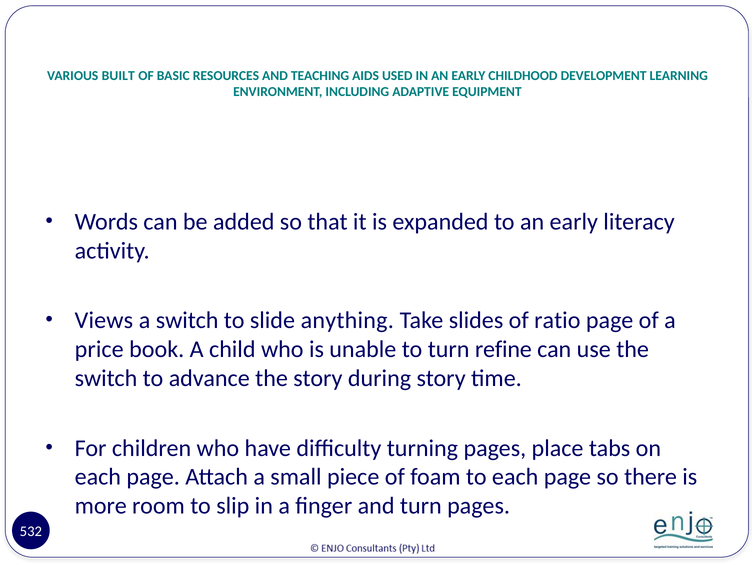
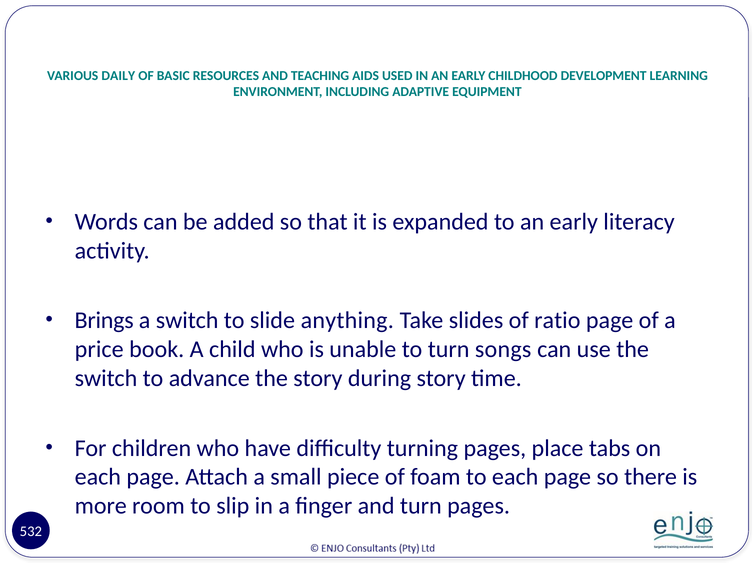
BUILT: BUILT -> DAILY (118, 76)
Views: Views -> Brings (104, 321)
refine: refine -> songs (503, 350)
